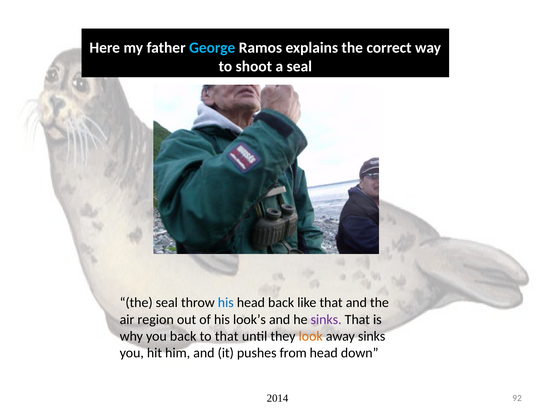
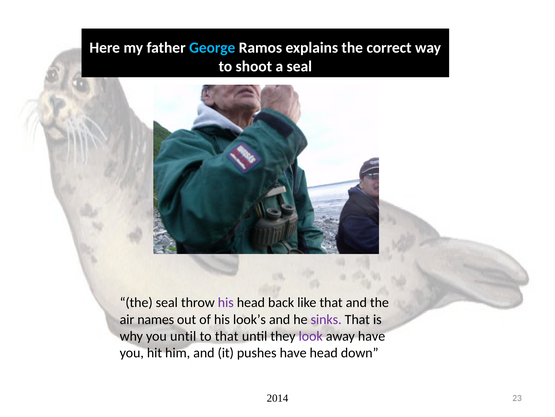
his colour: blue -> purple (226, 302)
region: region -> names (156, 319)
you back: back -> until (183, 336)
look colour: orange -> purple (311, 336)
away sinks: sinks -> have (372, 336)
pushes from: from -> have (293, 352)
92: 92 -> 23 (517, 397)
